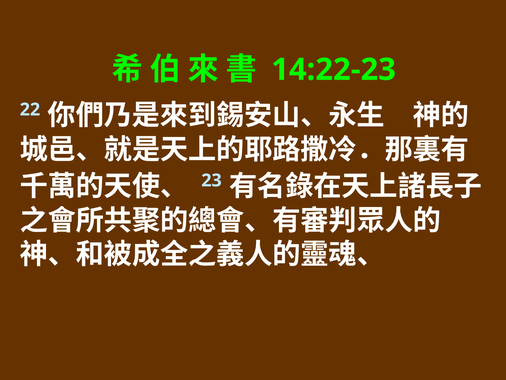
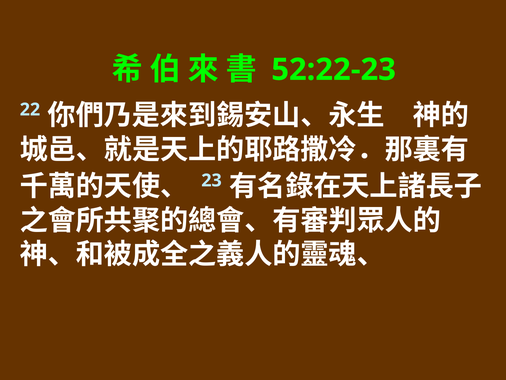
14:22-23: 14:22-23 -> 52:22-23 (334, 70)
